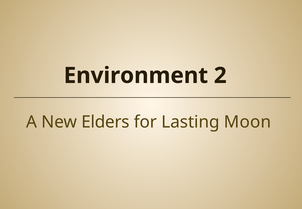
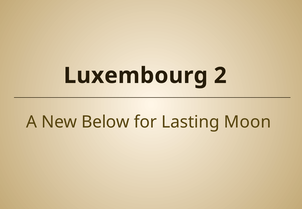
Environment: Environment -> Luxembourg (136, 76)
Elders: Elders -> Below (105, 122)
